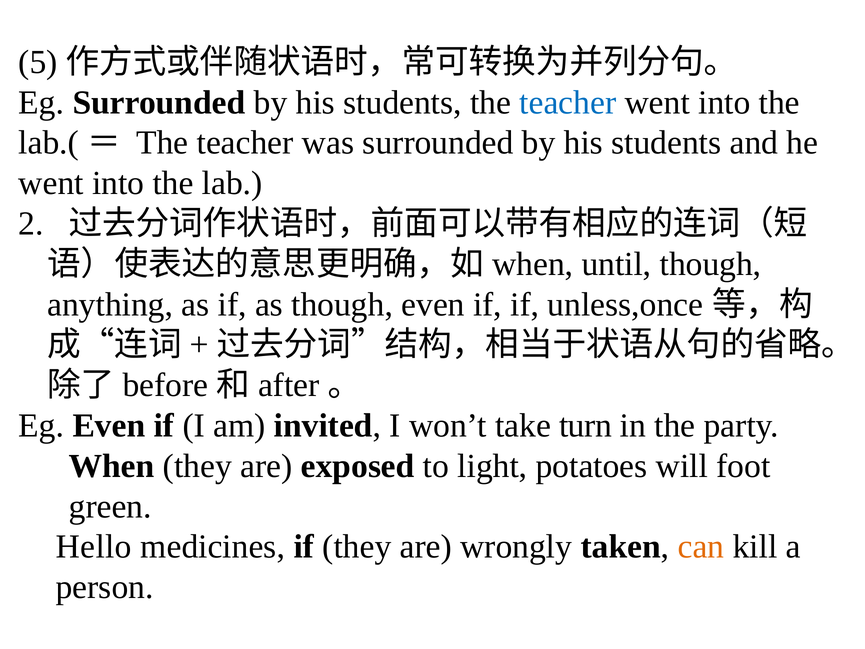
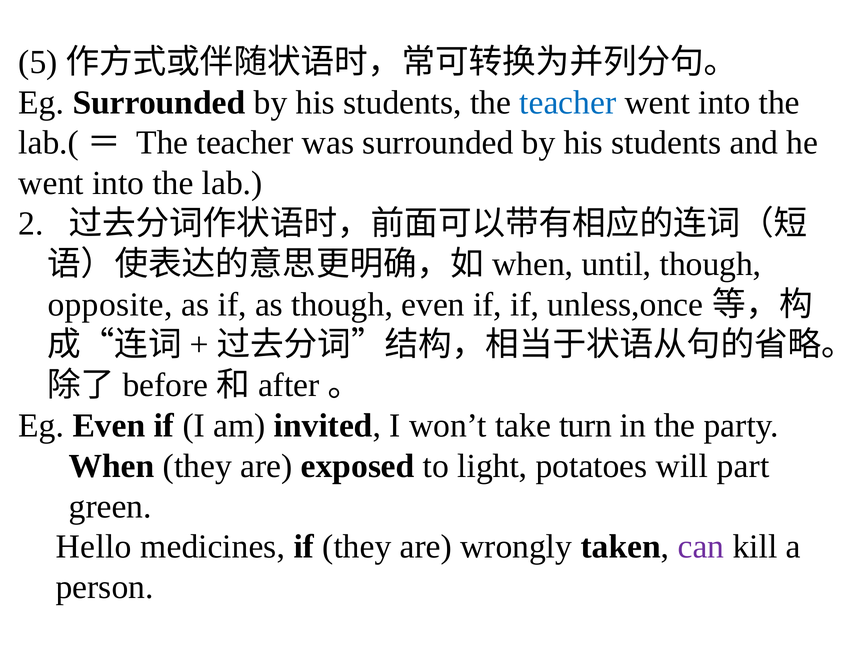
anything: anything -> opposite (110, 304)
foot: foot -> part (743, 466)
can colour: orange -> purple (701, 547)
